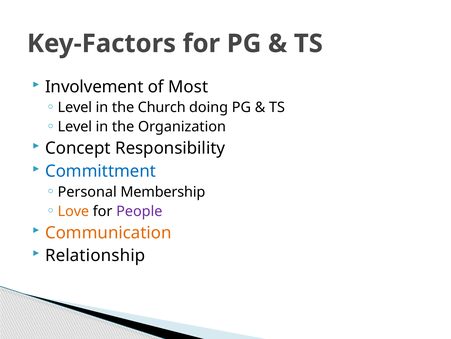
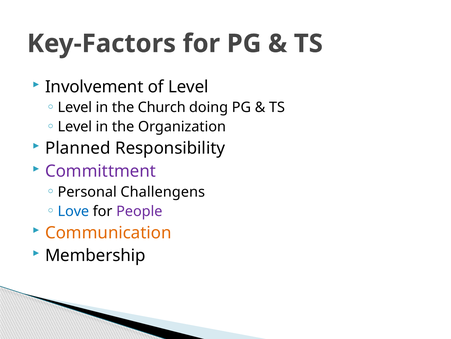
of Most: Most -> Level (188, 87)
Concept: Concept -> Planned (78, 148)
Committment colour: blue -> purple (101, 171)
Membership: Membership -> Challengens (163, 192)
Love colour: orange -> blue (73, 211)
Relationship: Relationship -> Membership (95, 255)
